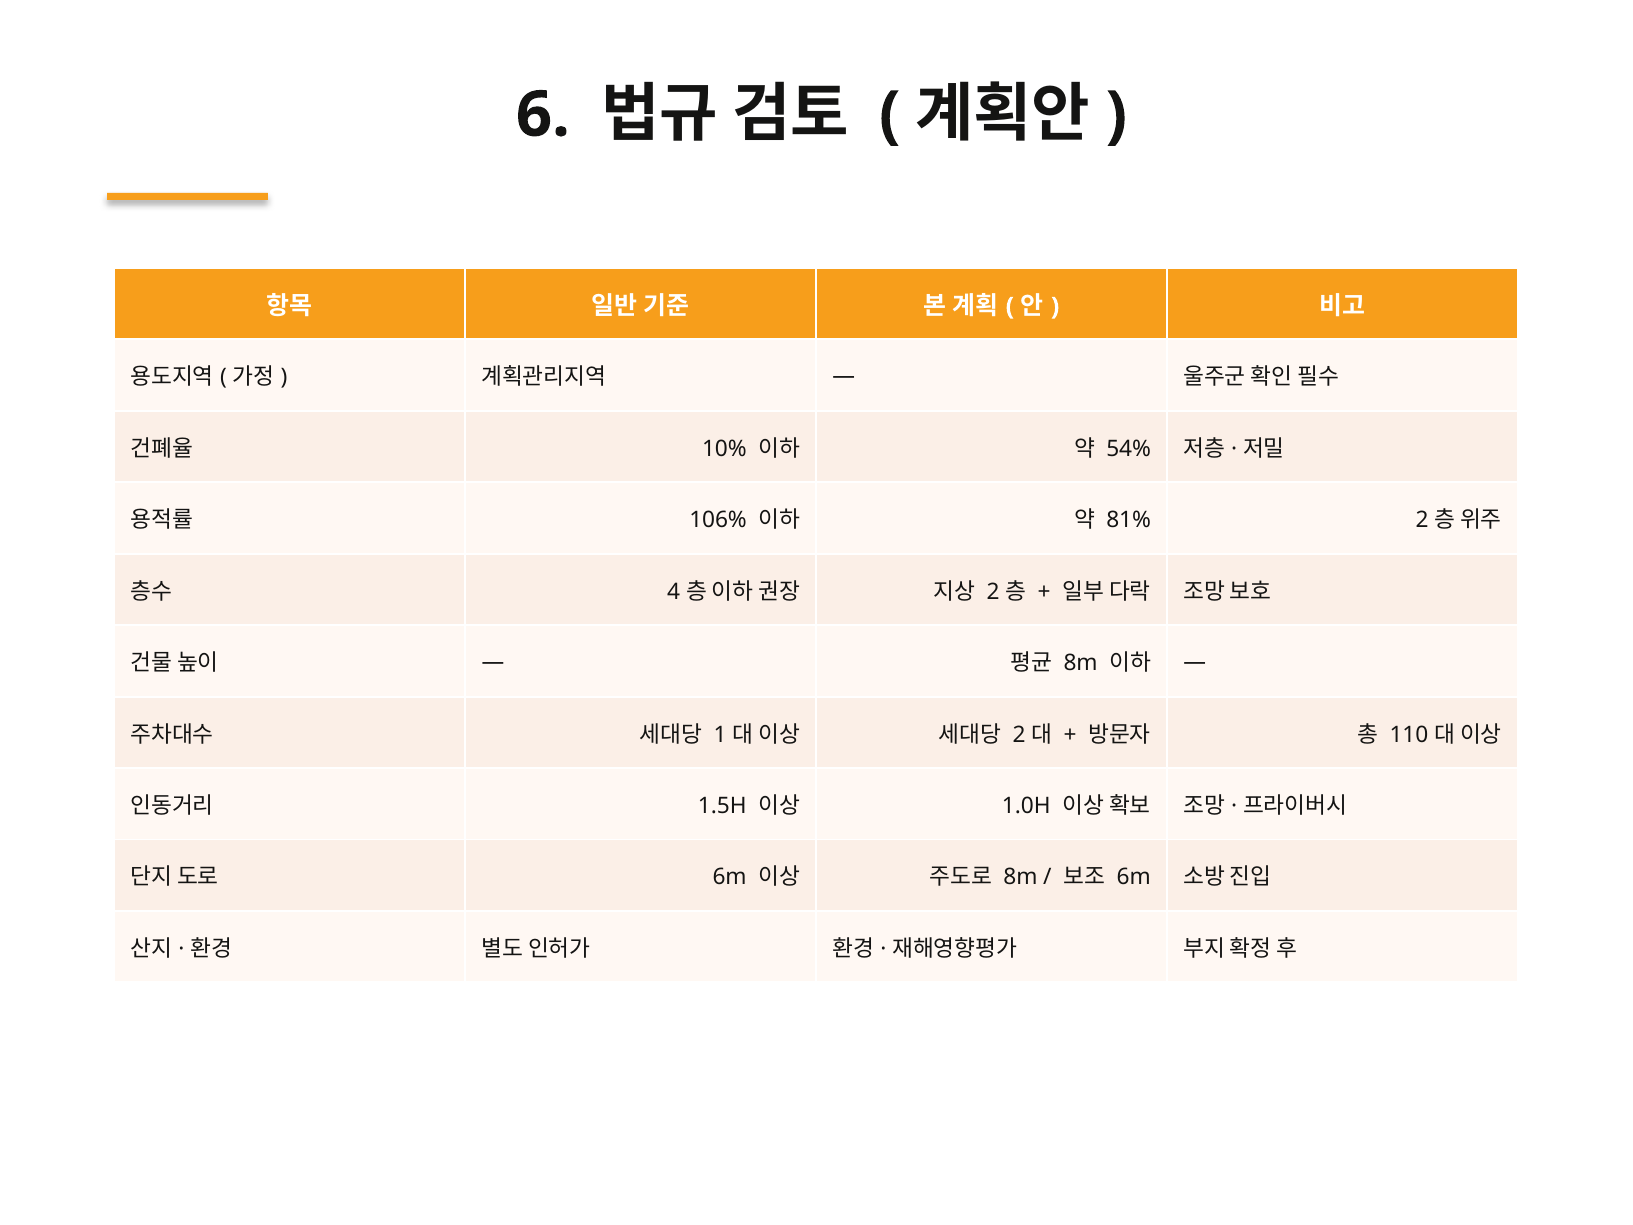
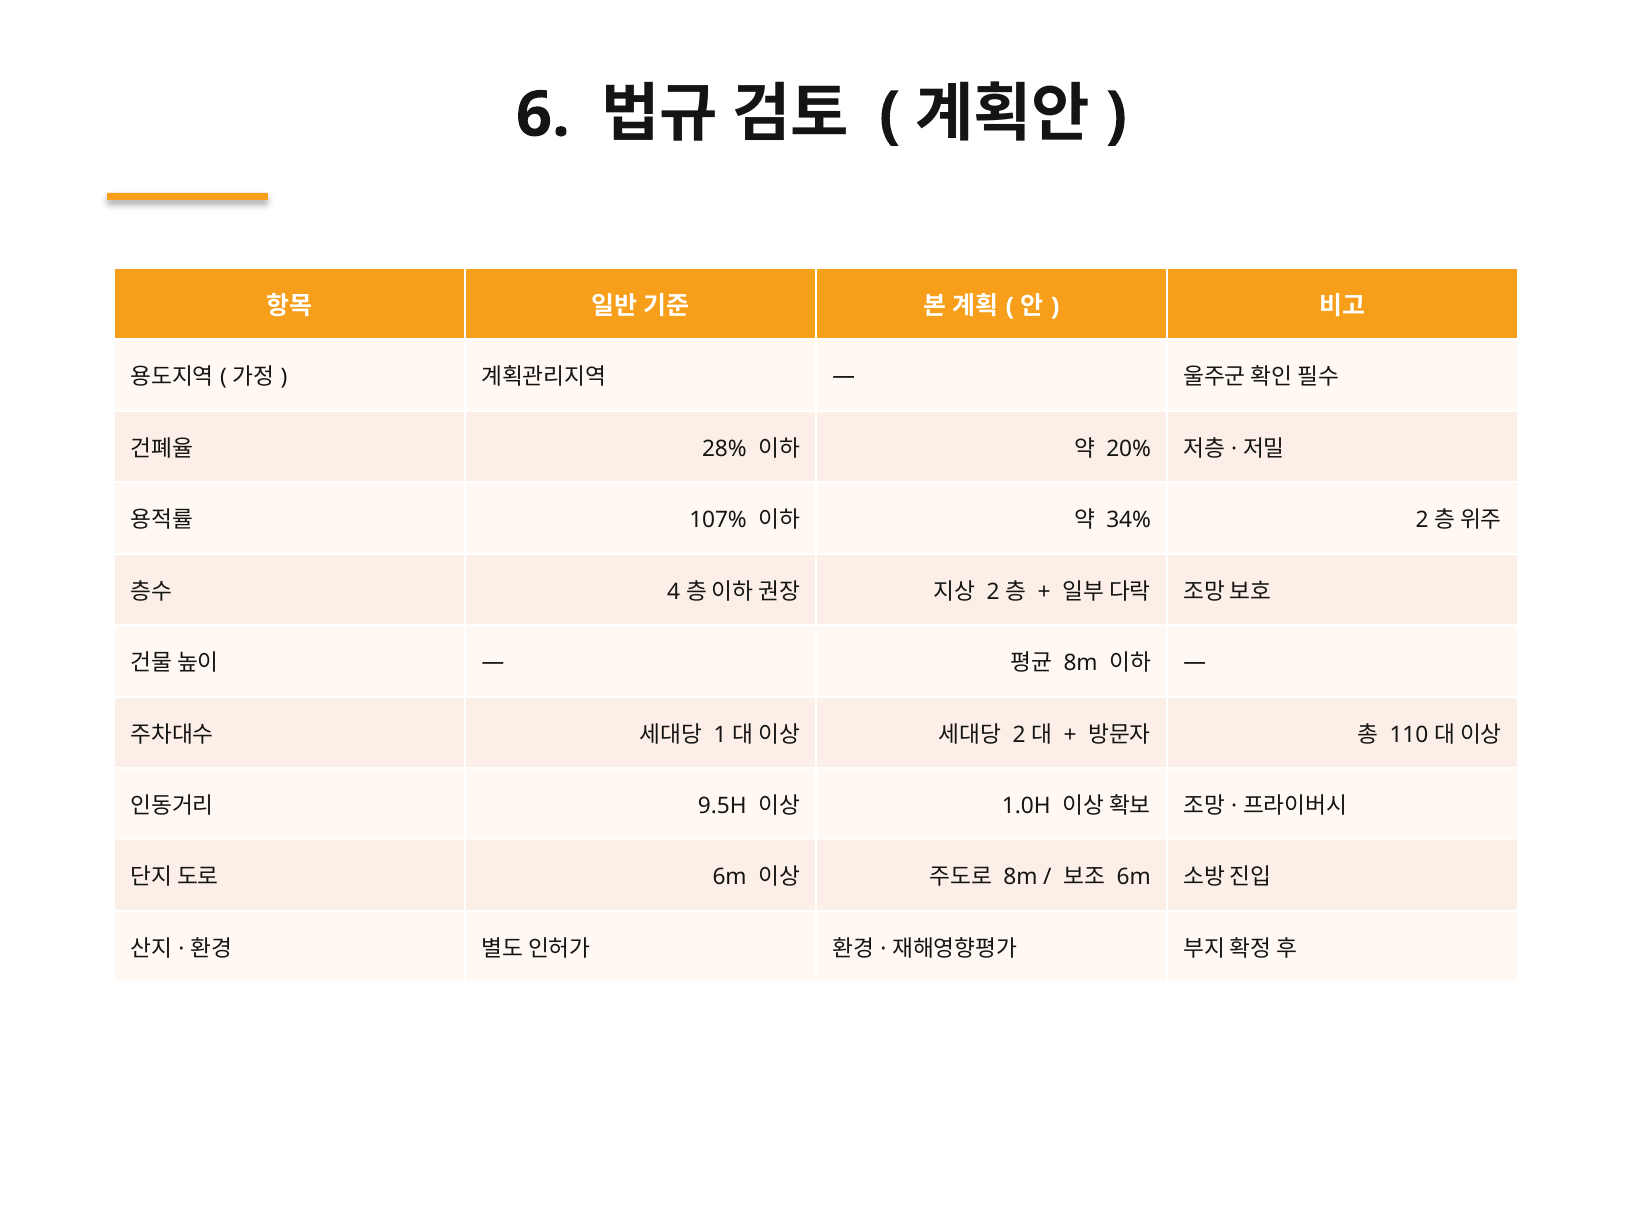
10%: 10% -> 28% (724, 449)
54%: 54% -> 20% (1129, 449)
106%: 106% -> 107% (718, 520)
81%: 81% -> 34% (1129, 520)
1.5H: 1.5H -> 9.5H (722, 806)
